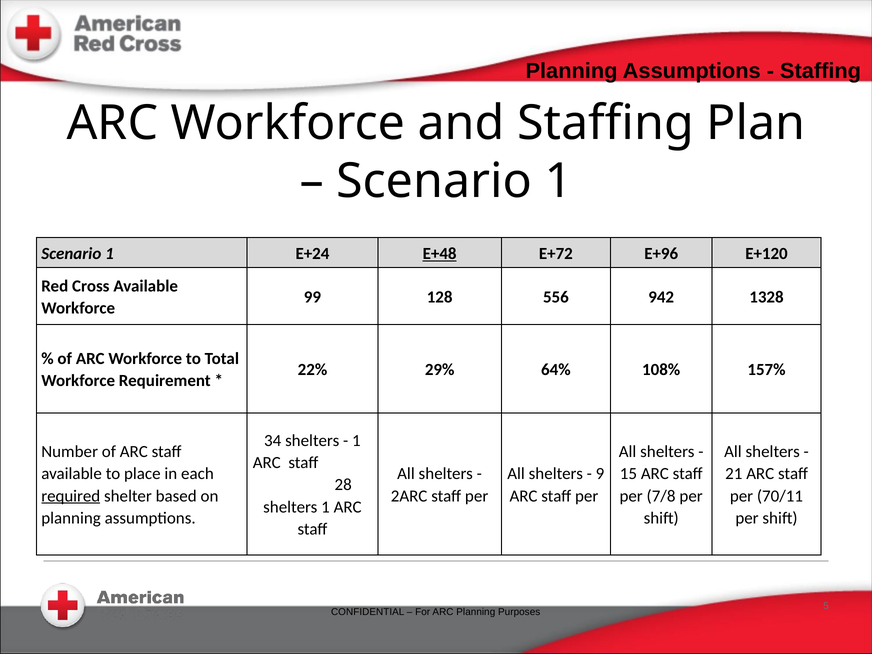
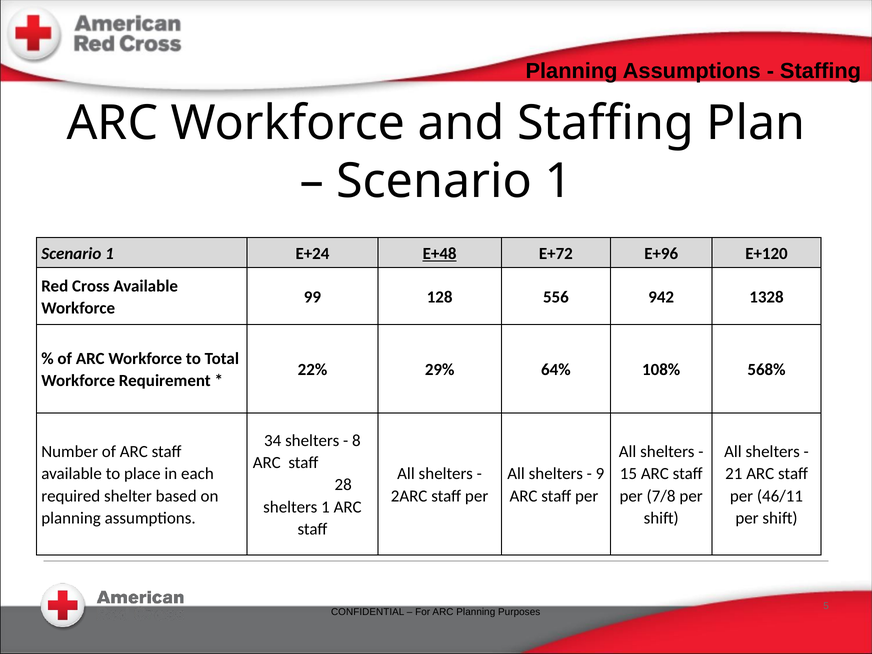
157%: 157% -> 568% (766, 370)
1: 1 -> 8 (356, 441)
required underline: present -> none (71, 496)
70/11: 70/11 -> 46/11 (780, 496)
